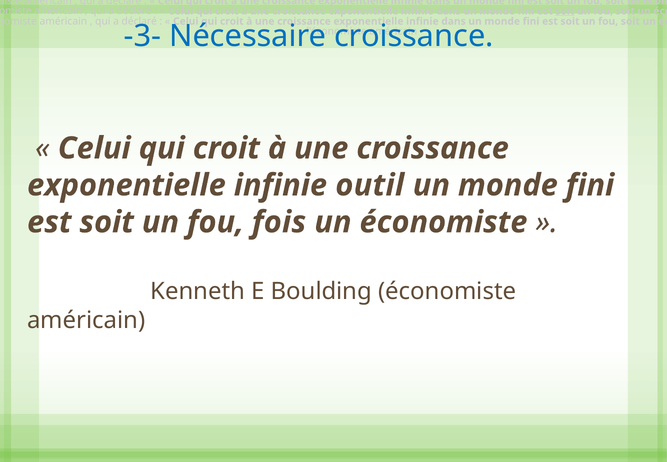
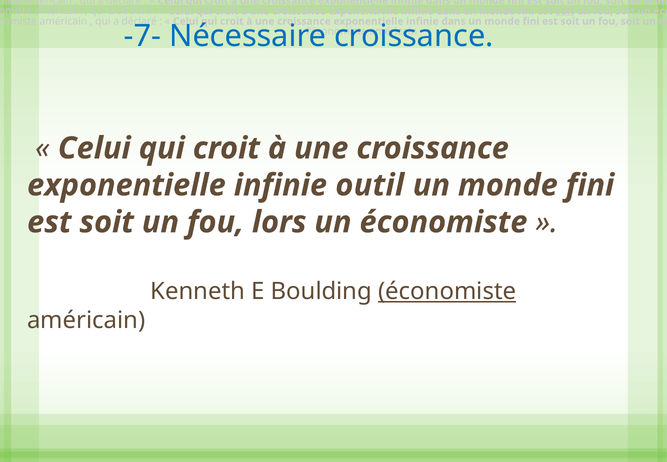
-3-: -3- -> -7- (142, 36)
fois: fois -> lors (279, 222)
économiste underline: none -> present (447, 291)
